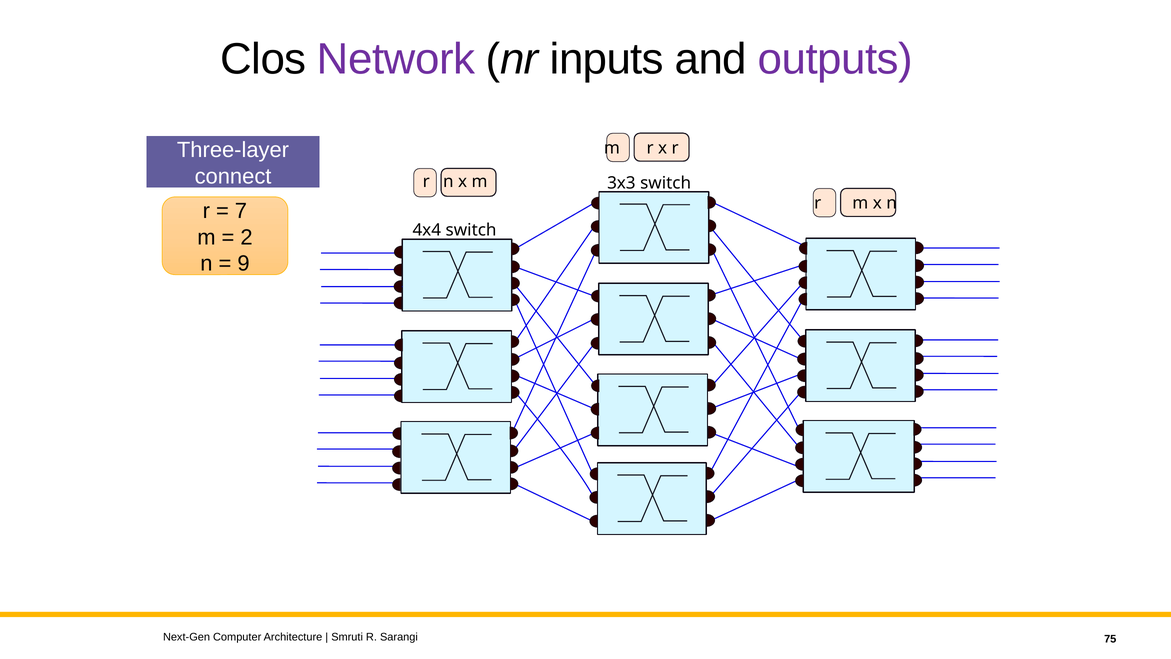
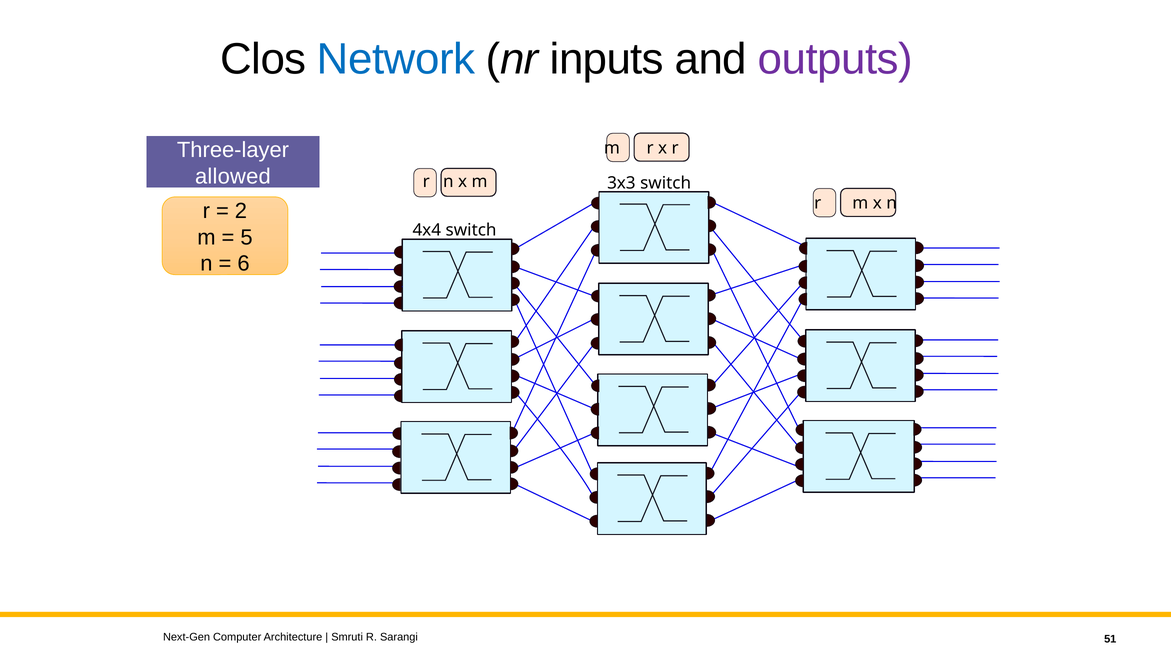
Network colour: purple -> blue (396, 59)
connect: connect -> allowed (233, 176)
7: 7 -> 2 (241, 211)
2: 2 -> 5 (247, 237)
9: 9 -> 6 (244, 264)
75: 75 -> 51 (1110, 639)
